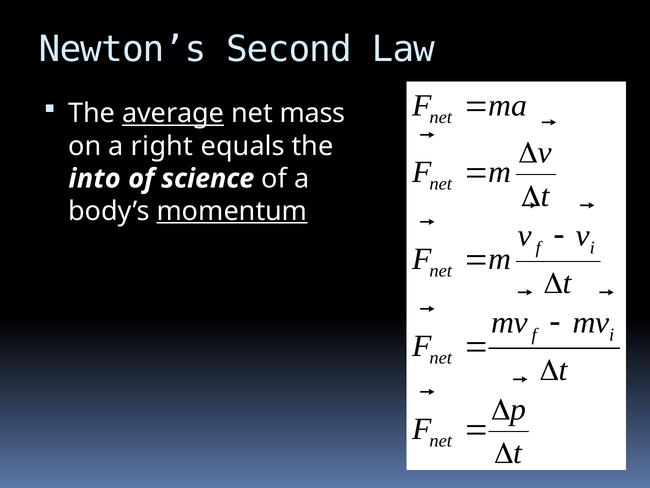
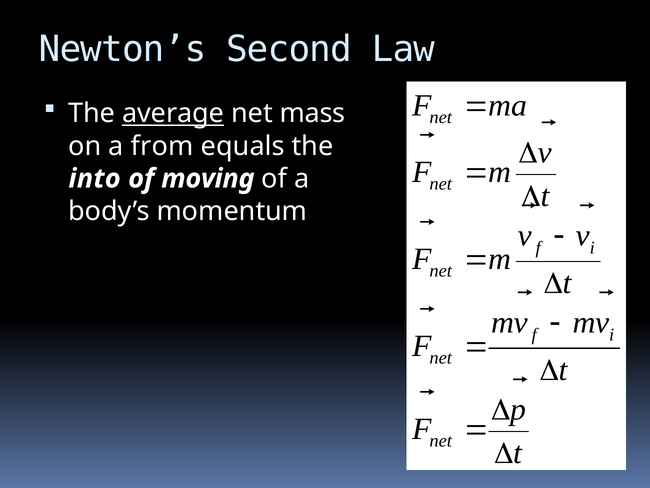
right: right -> from (162, 146)
science: science -> moving (208, 178)
momentum underline: present -> none (232, 211)
